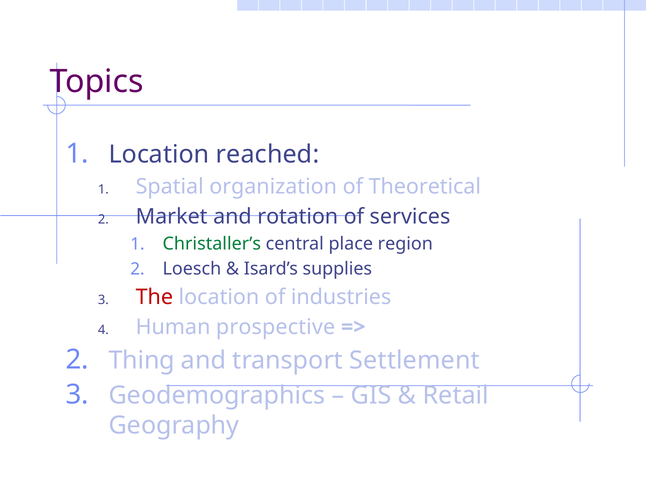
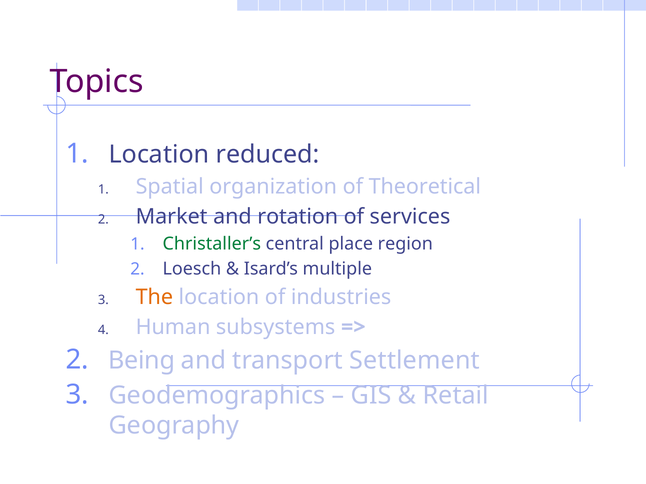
reached: reached -> reduced (268, 155)
supplies: supplies -> multiple (337, 269)
The colour: red -> orange (154, 297)
prospective: prospective -> subsystems (276, 327)
Thing: Thing -> Being (142, 361)
